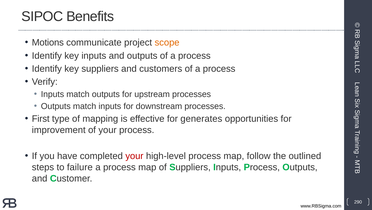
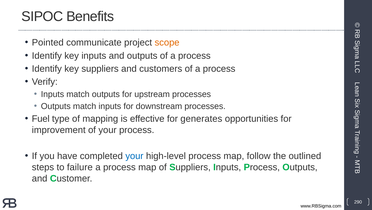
Motions: Motions -> Pointed (48, 43)
First: First -> Fuel (41, 118)
your colour: red -> blue (134, 156)
